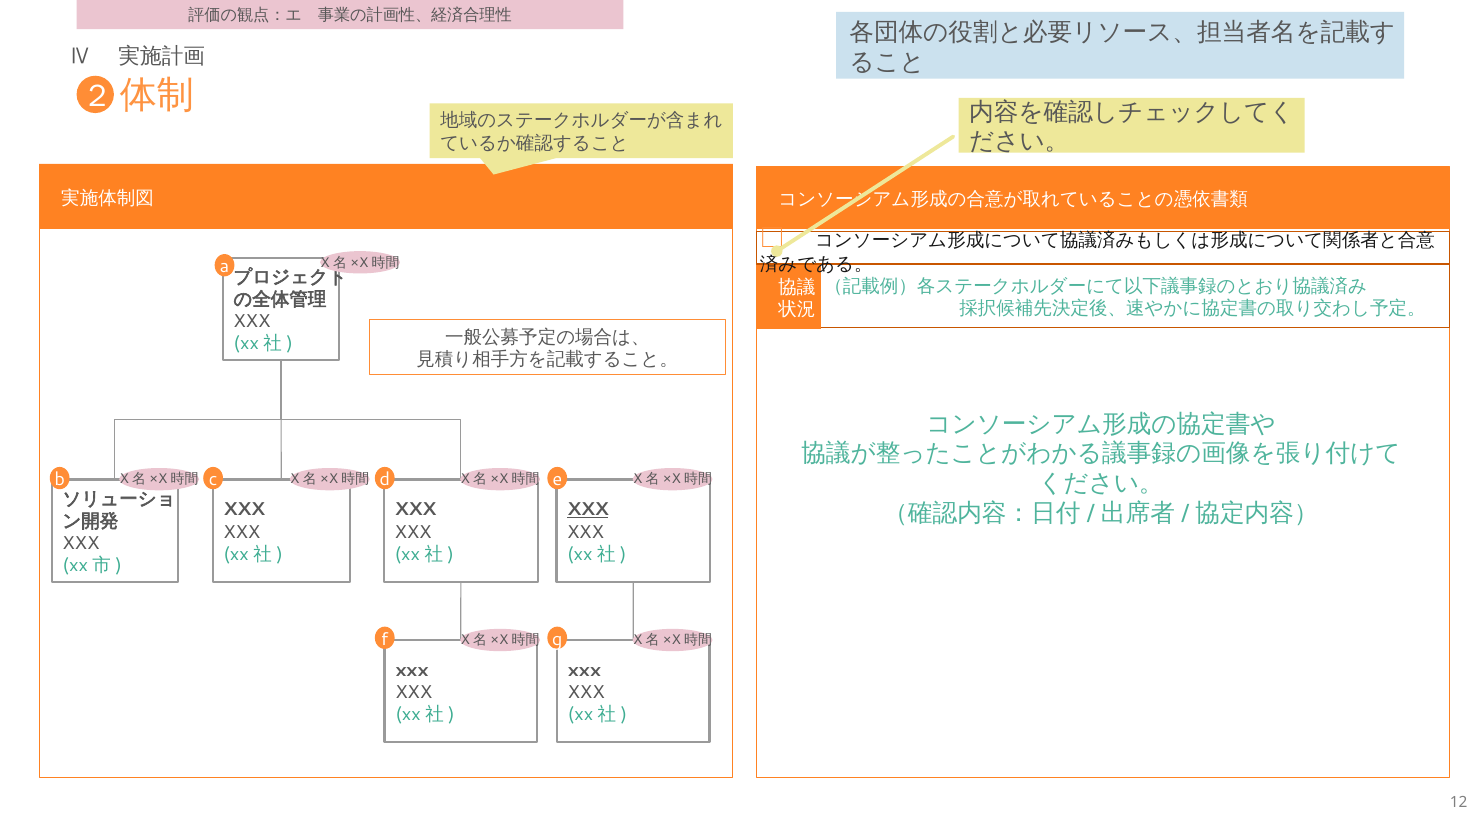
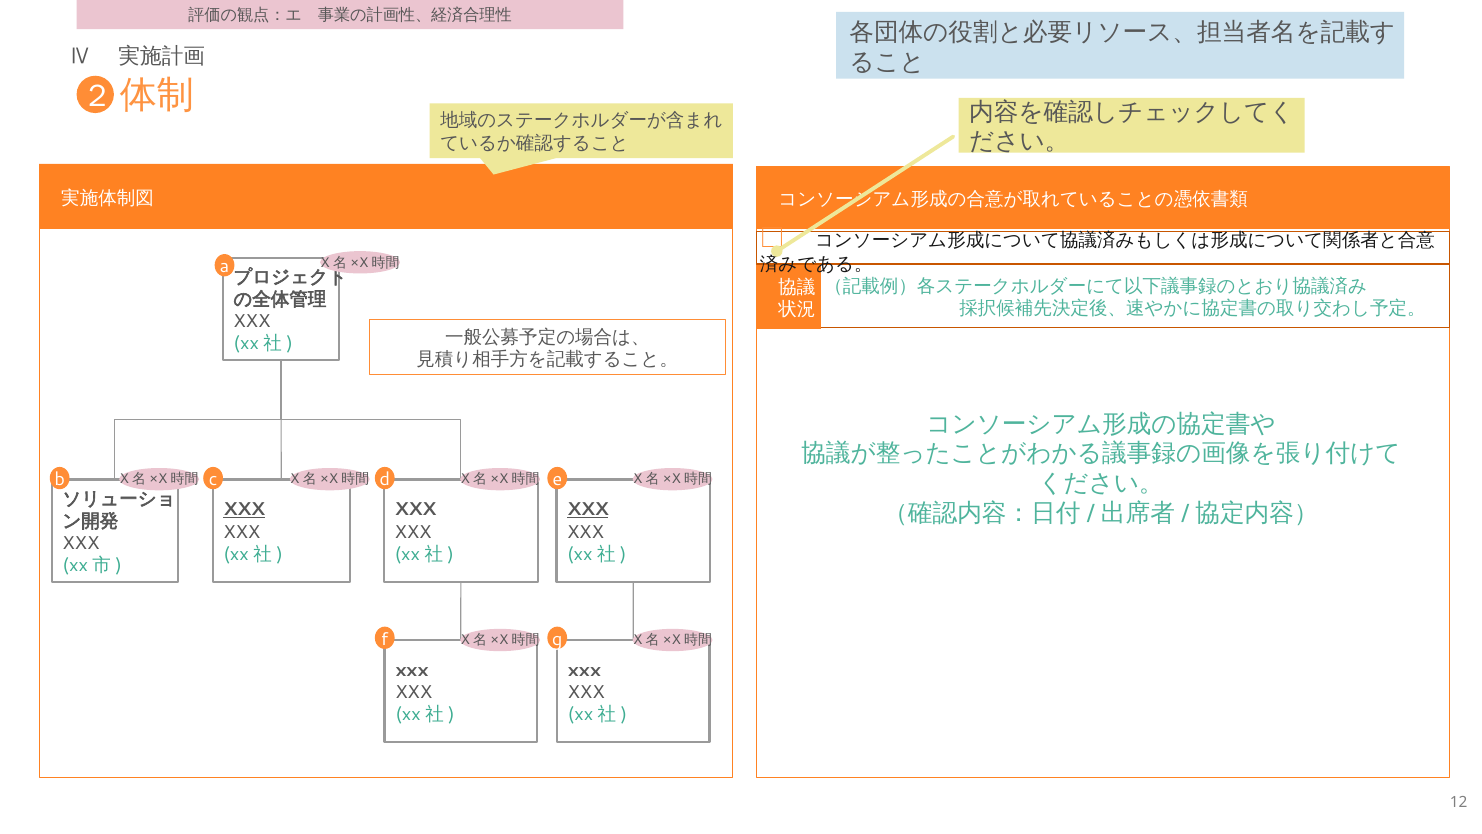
XXX underline: none -> present (244, 510)
